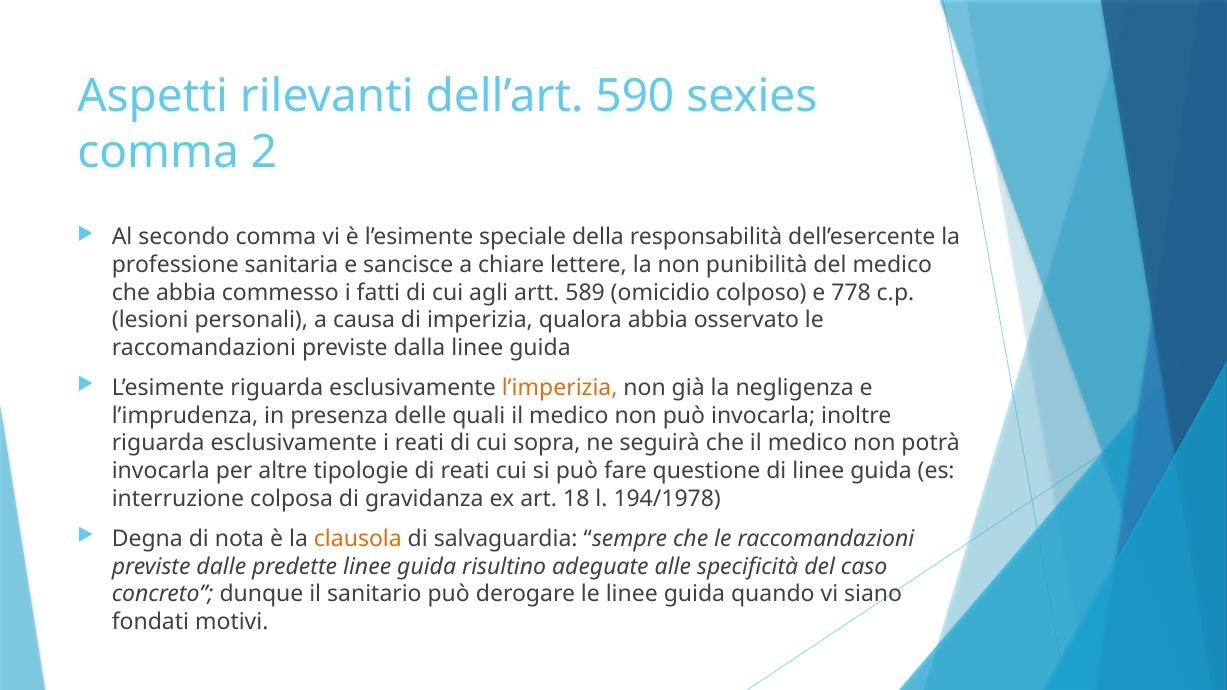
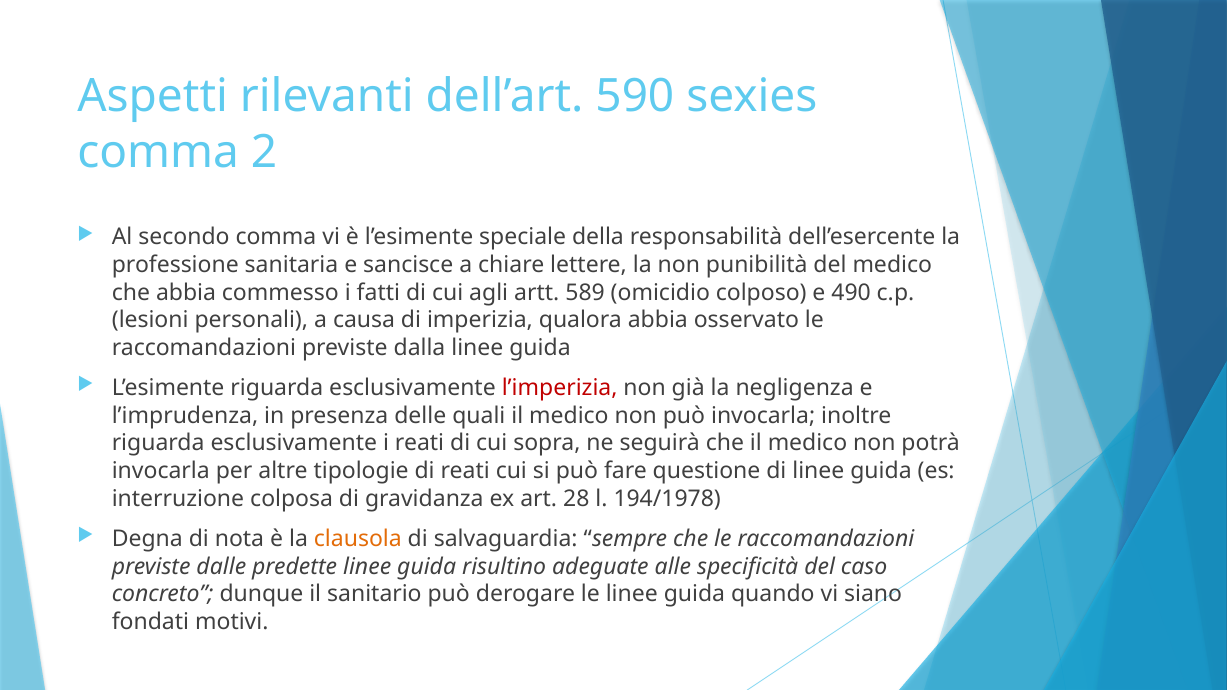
778: 778 -> 490 (851, 293)
l’imperizia colour: orange -> red (560, 388)
18: 18 -> 28 (576, 499)
